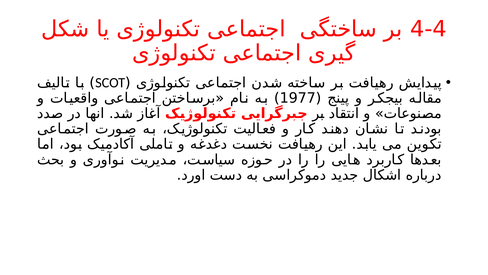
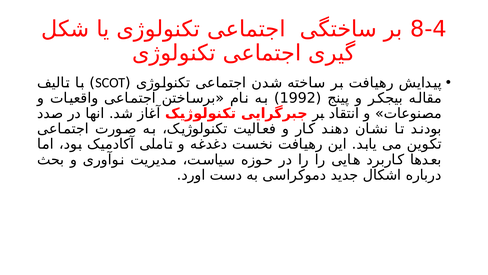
4-4: 4-4 -> 8-4 (428, 29)
1977: 1977 -> 1992 (298, 98)
